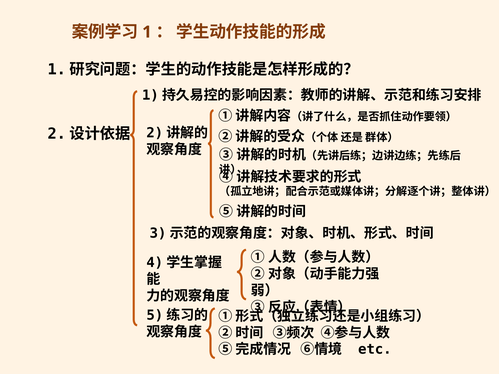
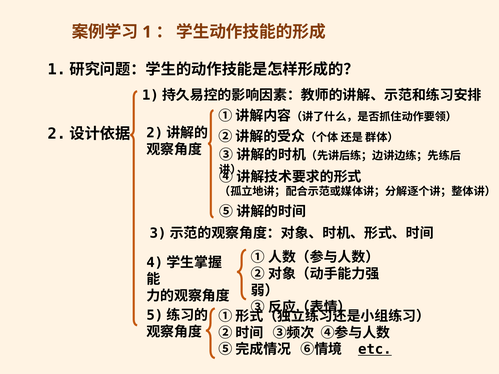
etc underline: none -> present (375, 350)
